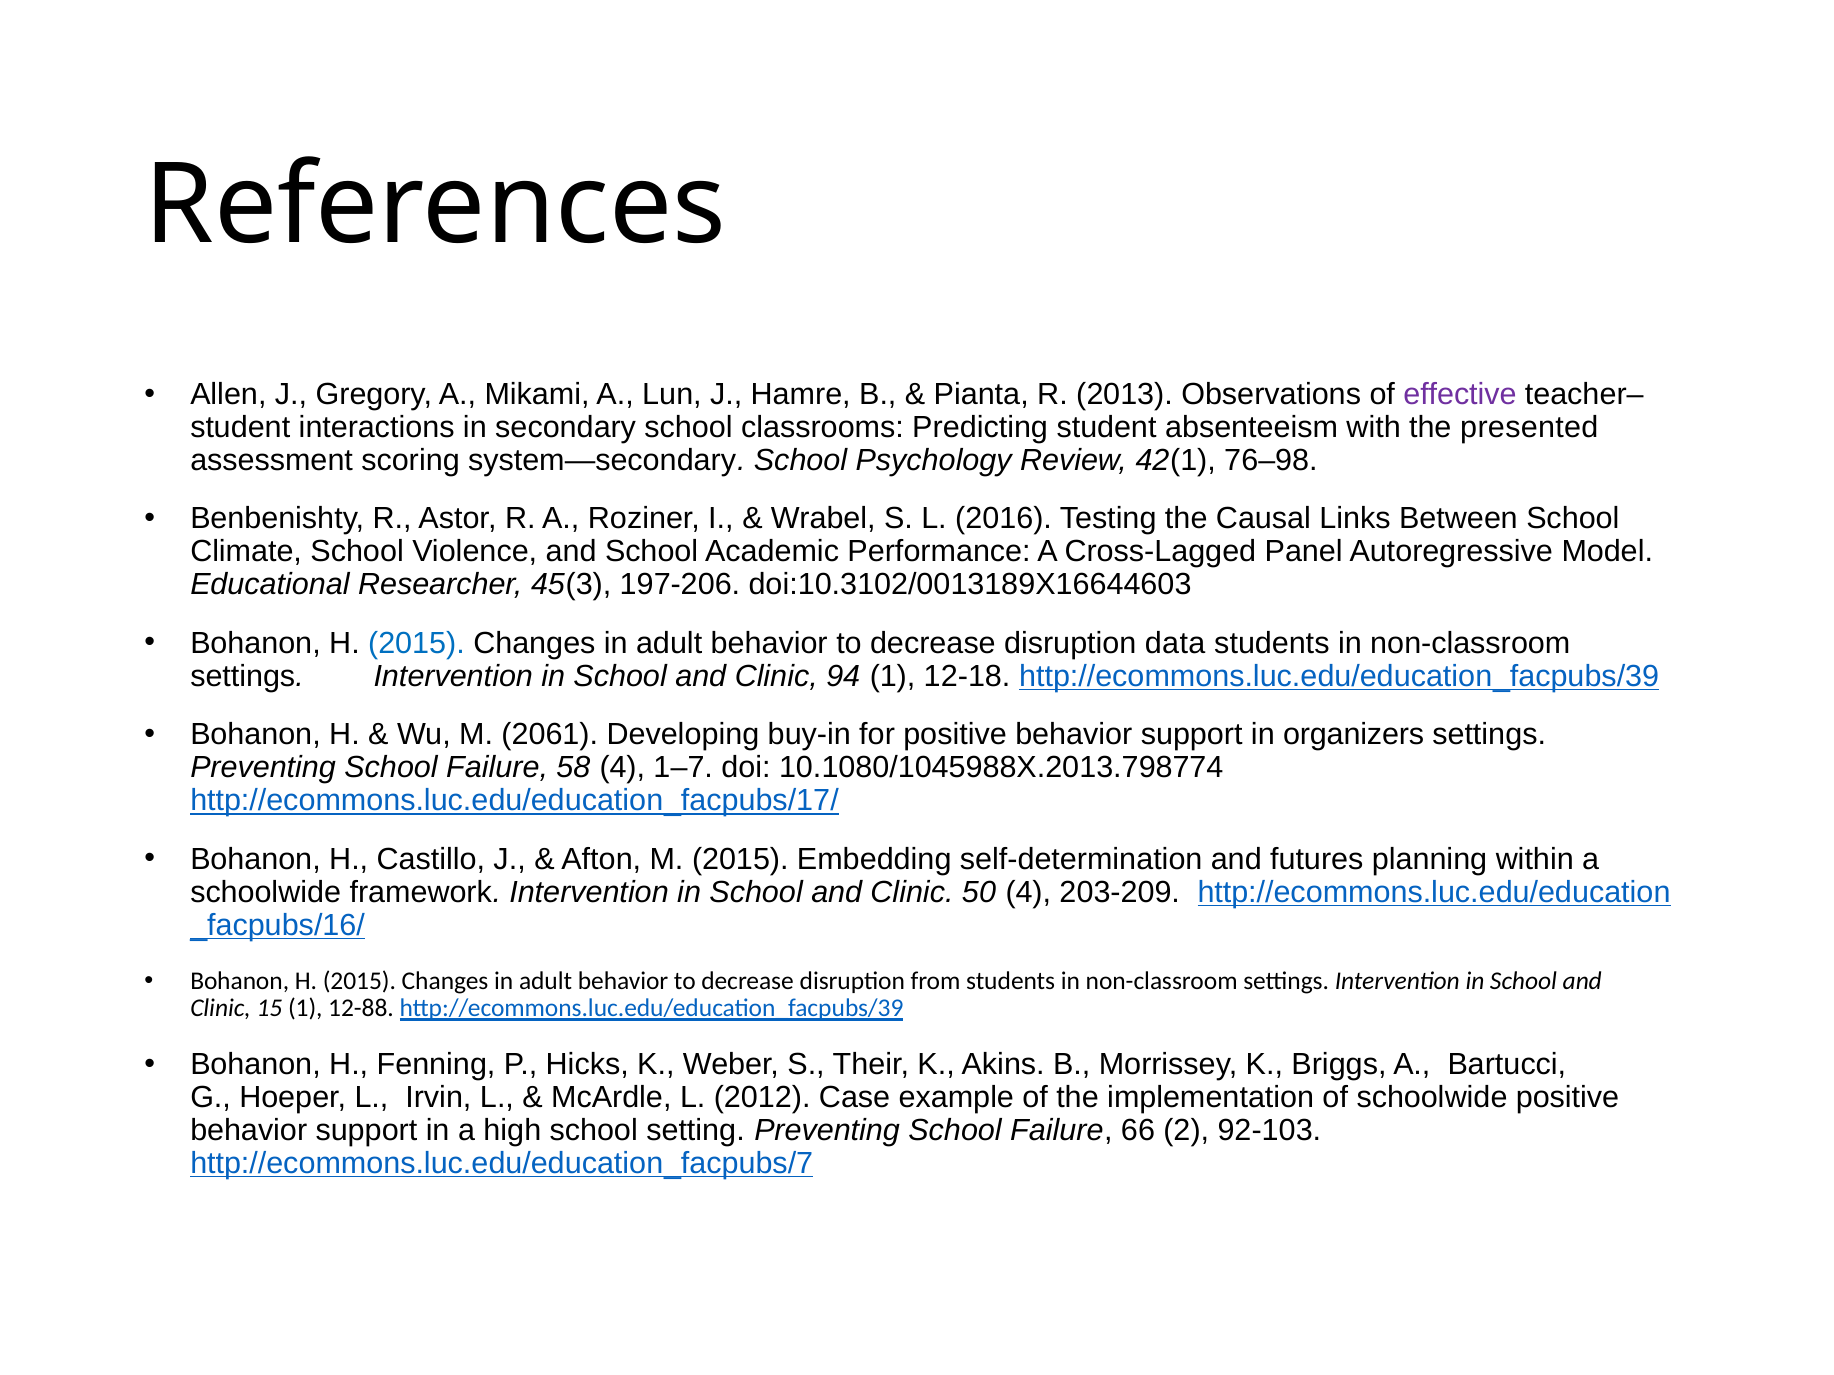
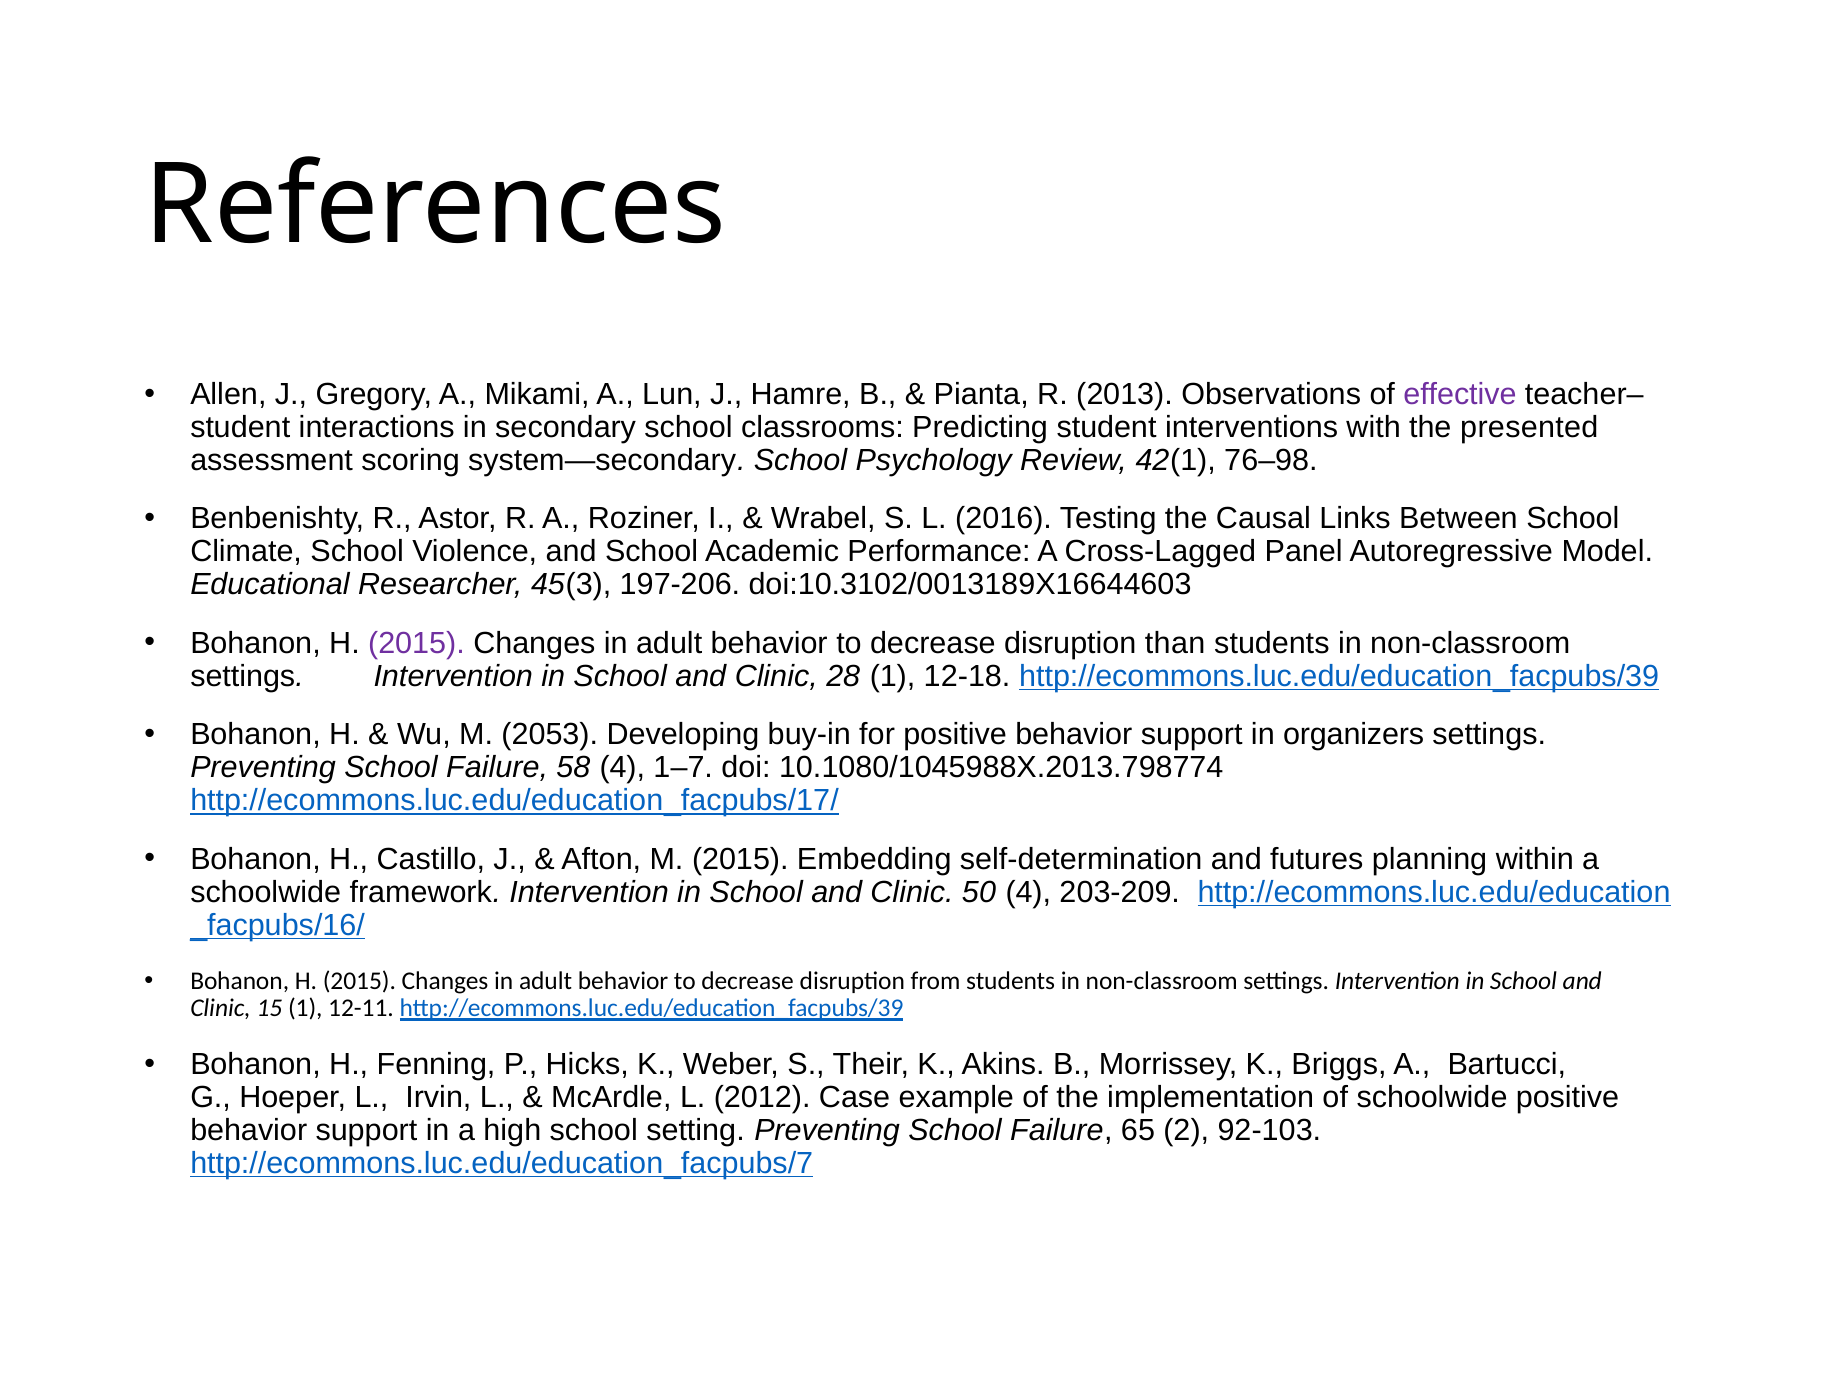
absenteeism: absenteeism -> interventions (1252, 427)
2015 colour: blue -> purple (416, 643)
data: data -> than (1175, 643)
94: 94 -> 28 (843, 676)
2061: 2061 -> 2053 (550, 735)
12-88: 12-88 -> 12-11 (361, 1009)
66: 66 -> 65 (1138, 1131)
